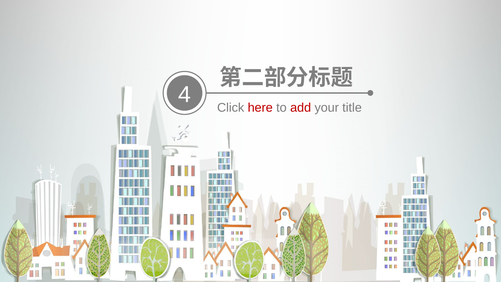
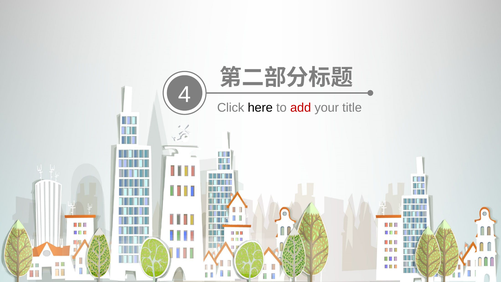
here colour: red -> black (260, 108)
